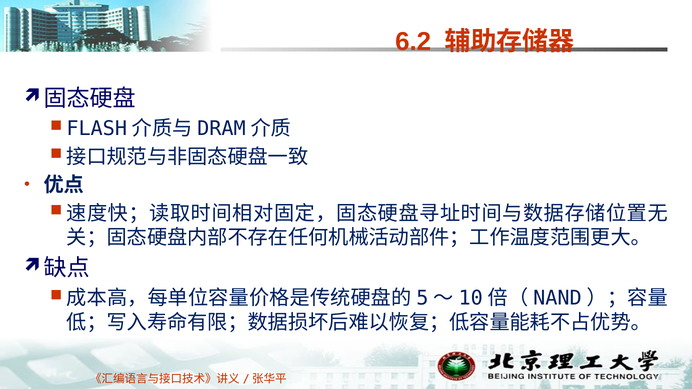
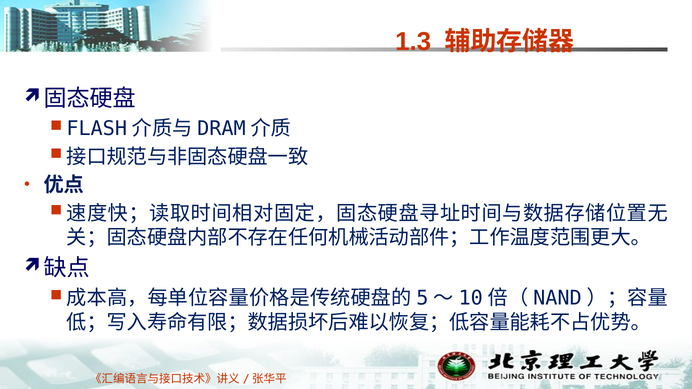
6.2: 6.2 -> 1.3 (413, 42)
